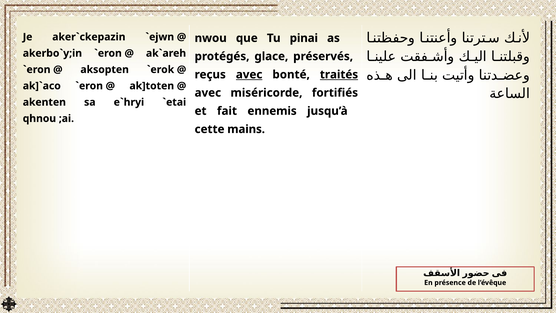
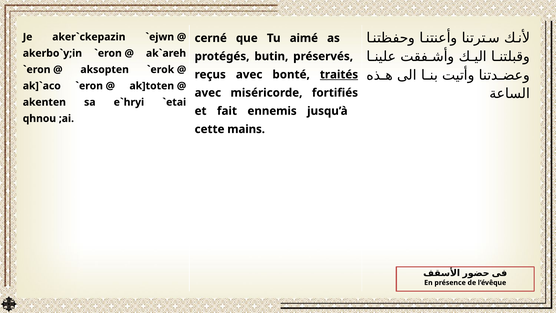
nwou: nwou -> cerné (211, 38)
pinai: pinai -> aimé (304, 38)
glace: glace -> butin (271, 56)
avec underline: present -> none (249, 75)
